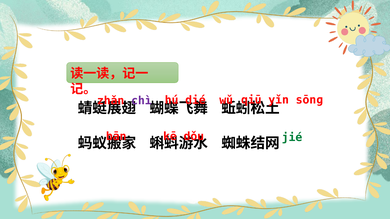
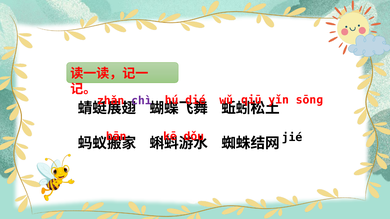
jié colour: green -> black (292, 138)
